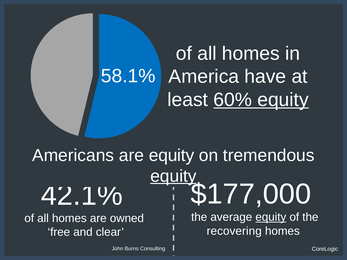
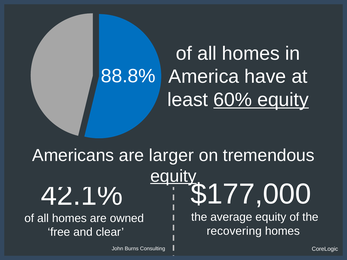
58.1%: 58.1% -> 88.8% (128, 76)
are equity: equity -> larger (171, 155)
equity underline: present -> none (271, 217)
